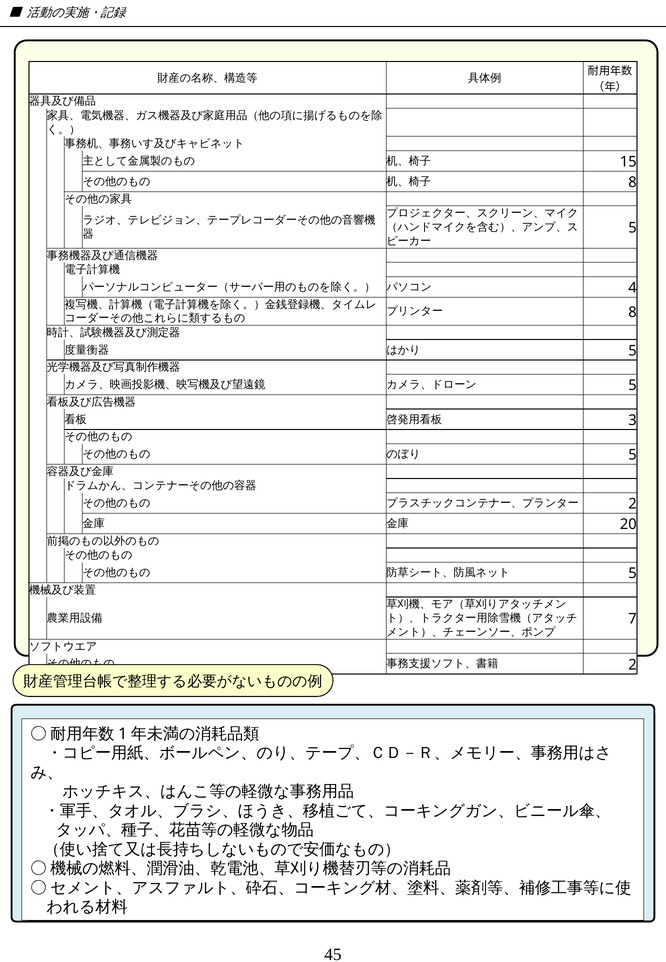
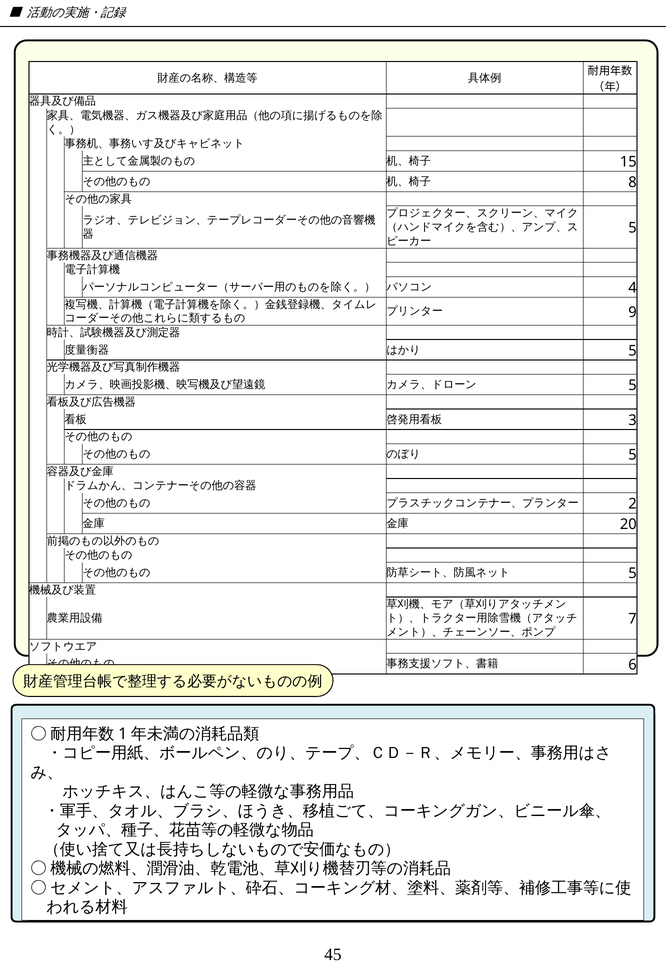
8: 8 -> 9 (633, 312)
2: 2 -> 6 (633, 665)
